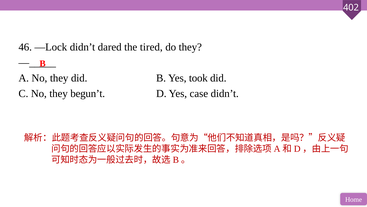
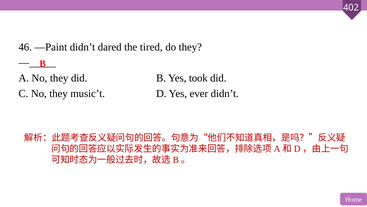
—Lock: —Lock -> —Paint (51, 47)
begun’t: begun’t -> music’t (88, 93)
case: case -> ever (199, 93)
